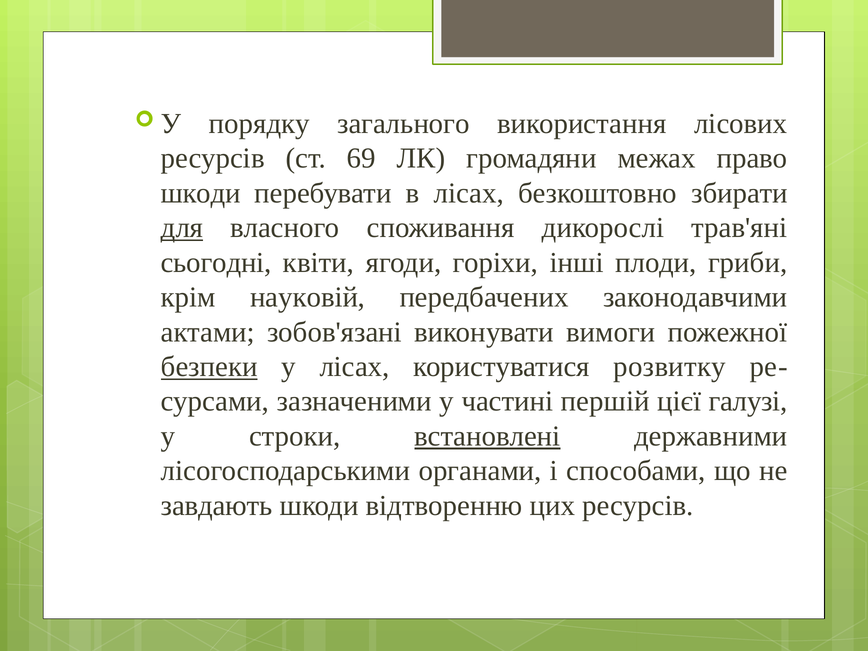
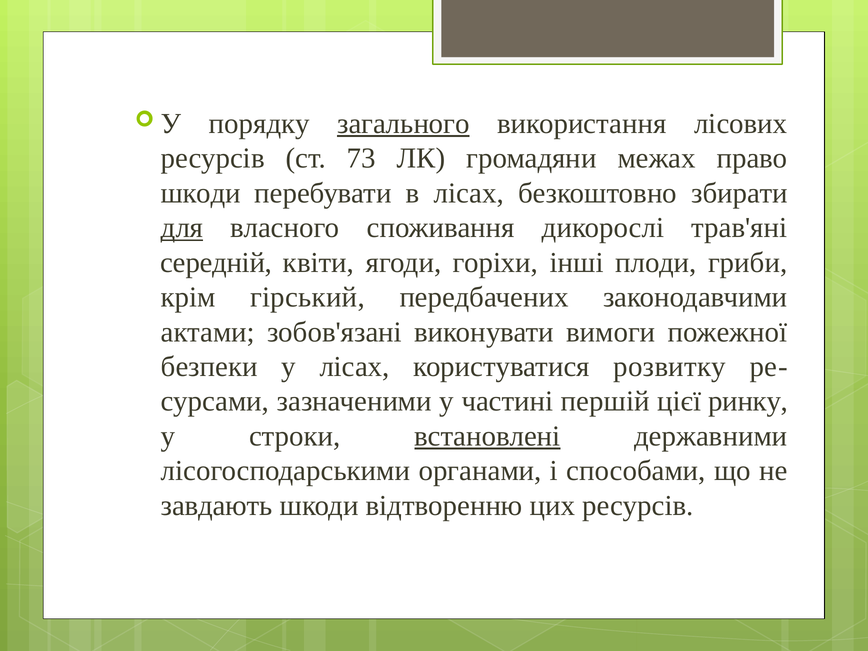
загального underline: none -> present (403, 124)
69: 69 -> 73 (361, 158)
сьогодні: сьогодні -> середній (216, 263)
науковій: науковій -> гірський (307, 297)
безпеки underline: present -> none (209, 367)
галузі: галузі -> ринку (748, 401)
